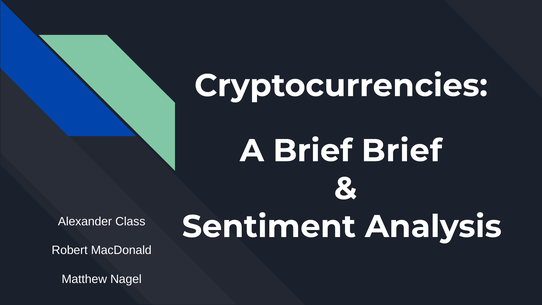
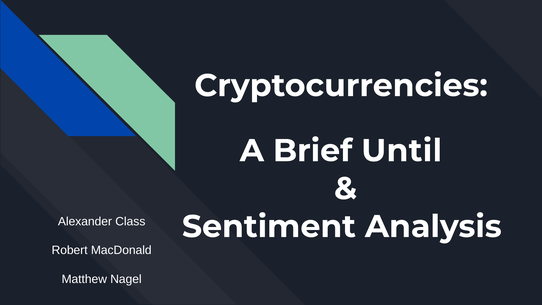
Brief Brief: Brief -> Until (402, 151)
